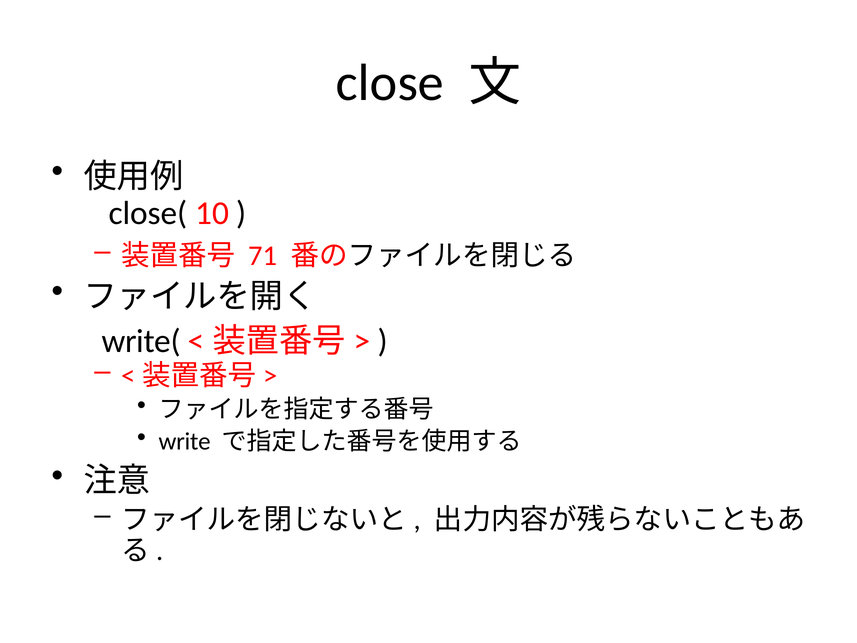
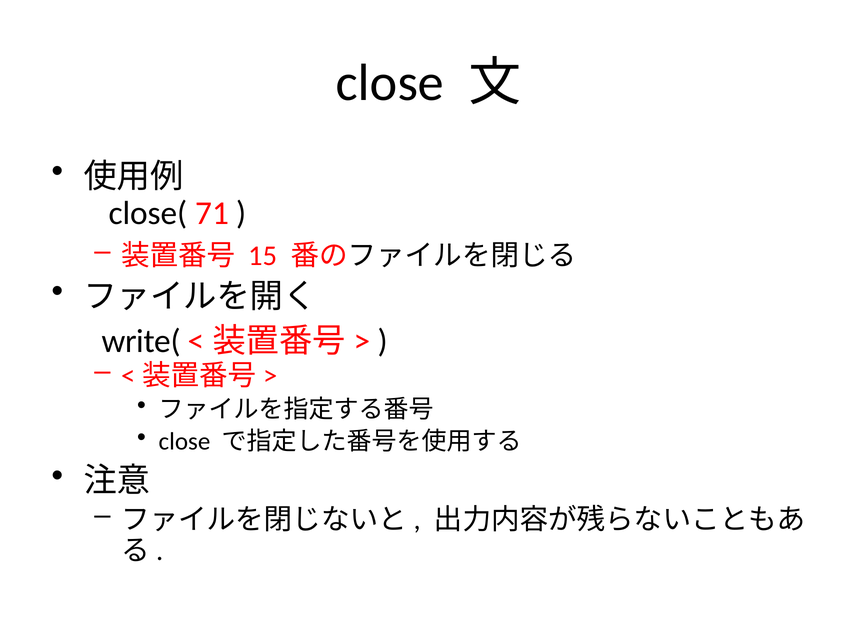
10: 10 -> 71 (212, 213)
71: 71 -> 15 (263, 256)
write: write -> close (184, 441)
